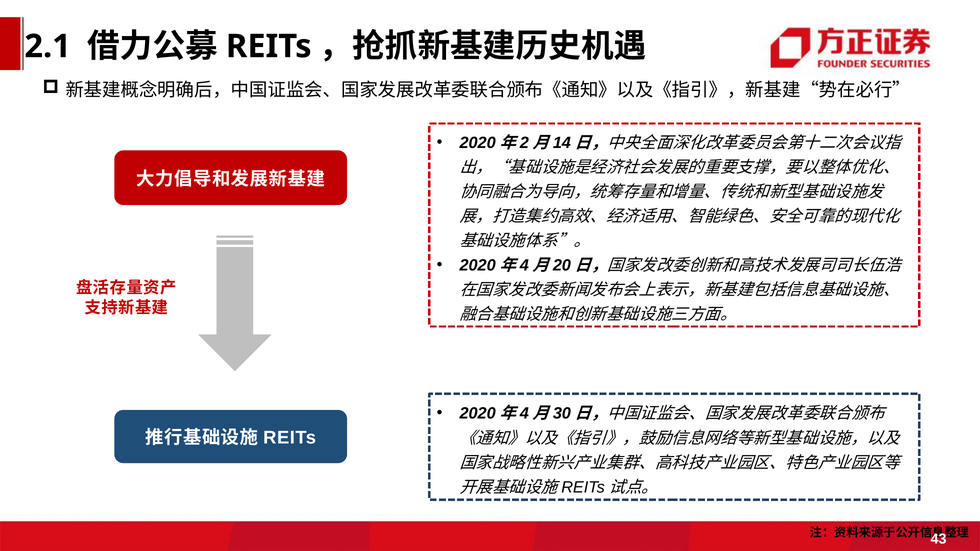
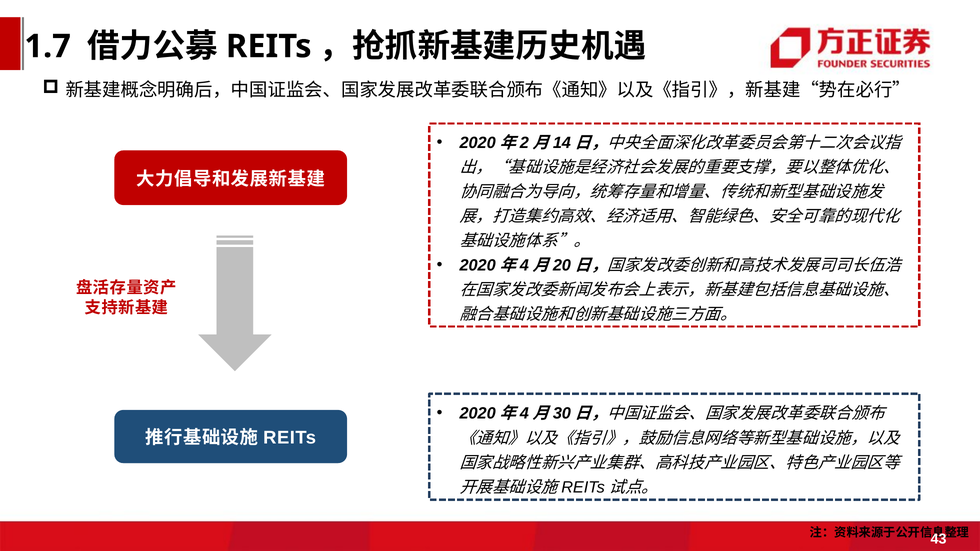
2.1: 2.1 -> 1.7 (48, 46)
